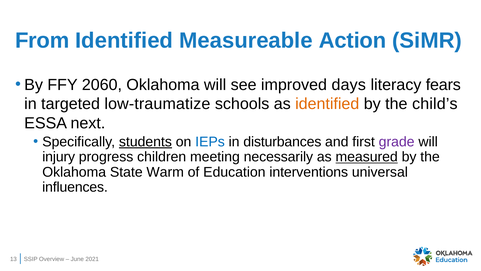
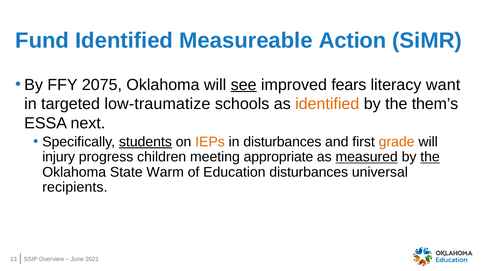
From: From -> Fund (42, 40)
2060: 2060 -> 2075 (102, 85)
see underline: none -> present (244, 85)
days: days -> fears (349, 85)
fears: fears -> want (443, 85)
child’s: child’s -> them’s (435, 104)
IEPs colour: blue -> orange (210, 142)
grade colour: purple -> orange (397, 142)
necessarily: necessarily -> appropriate (278, 157)
the underline: none -> present (430, 157)
Education interventions: interventions -> disturbances (309, 172)
influences: influences -> recipients (75, 187)
